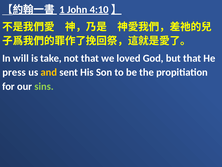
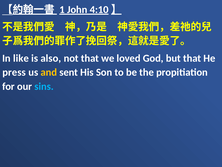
will: will -> like (21, 58)
take: take -> also (51, 58)
sins colour: light green -> light blue (44, 86)
